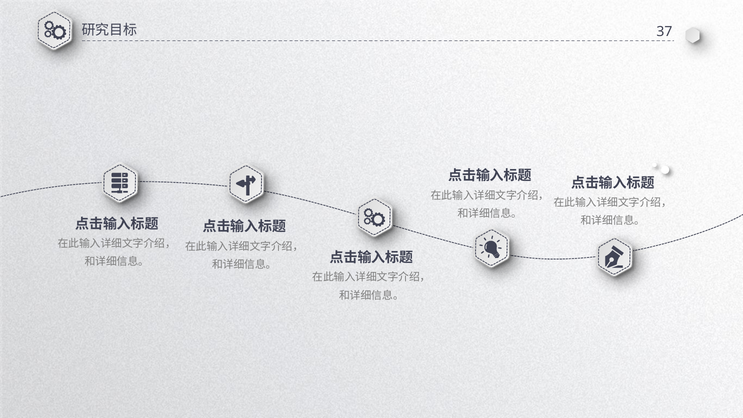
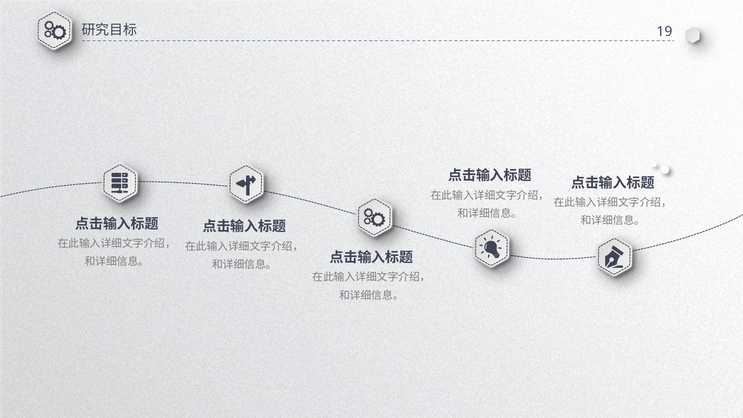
37: 37 -> 19 (664, 32)
